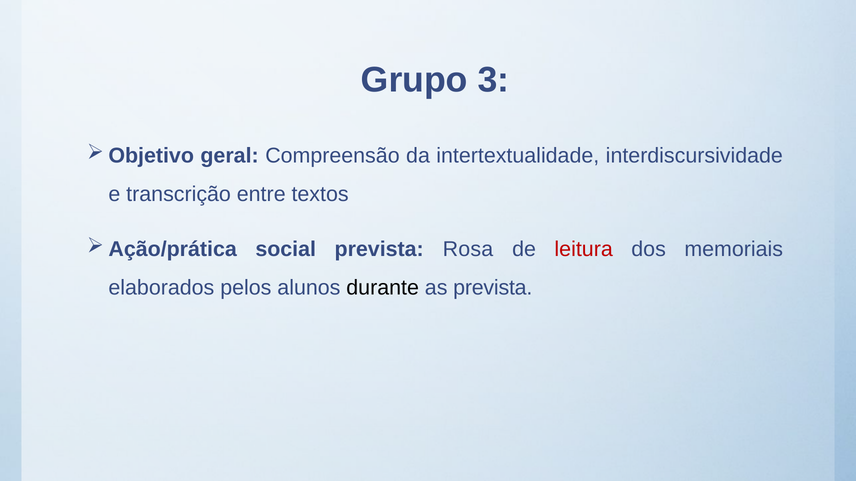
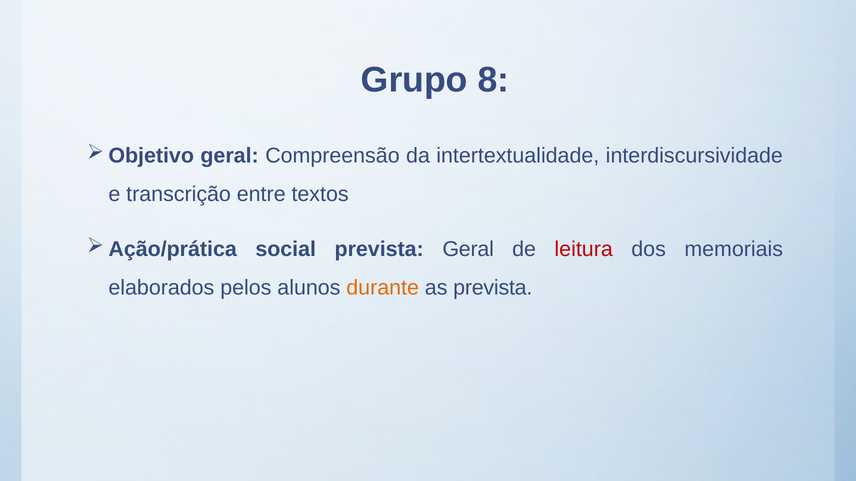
3: 3 -> 8 (493, 80)
prevista Rosa: Rosa -> Geral (468, 250)
durante colour: black -> orange (383, 288)
